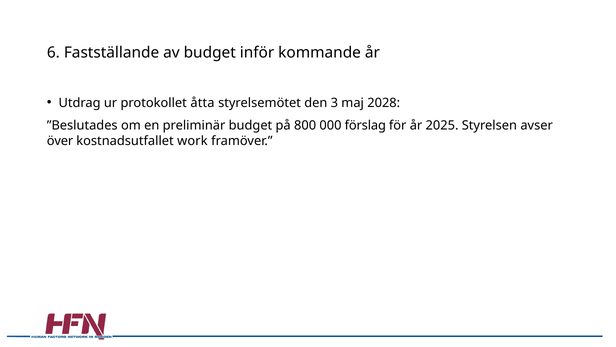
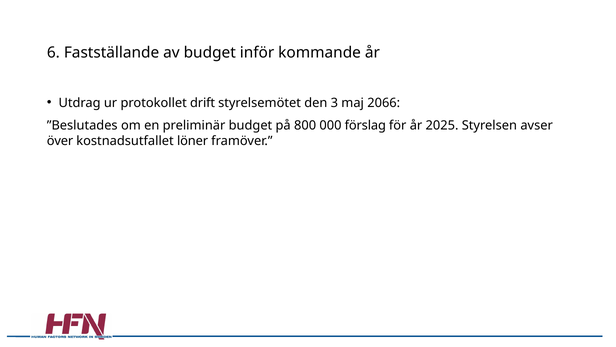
åtta: åtta -> drift (203, 103)
2028: 2028 -> 2066 (384, 103)
work: work -> löner (193, 141)
